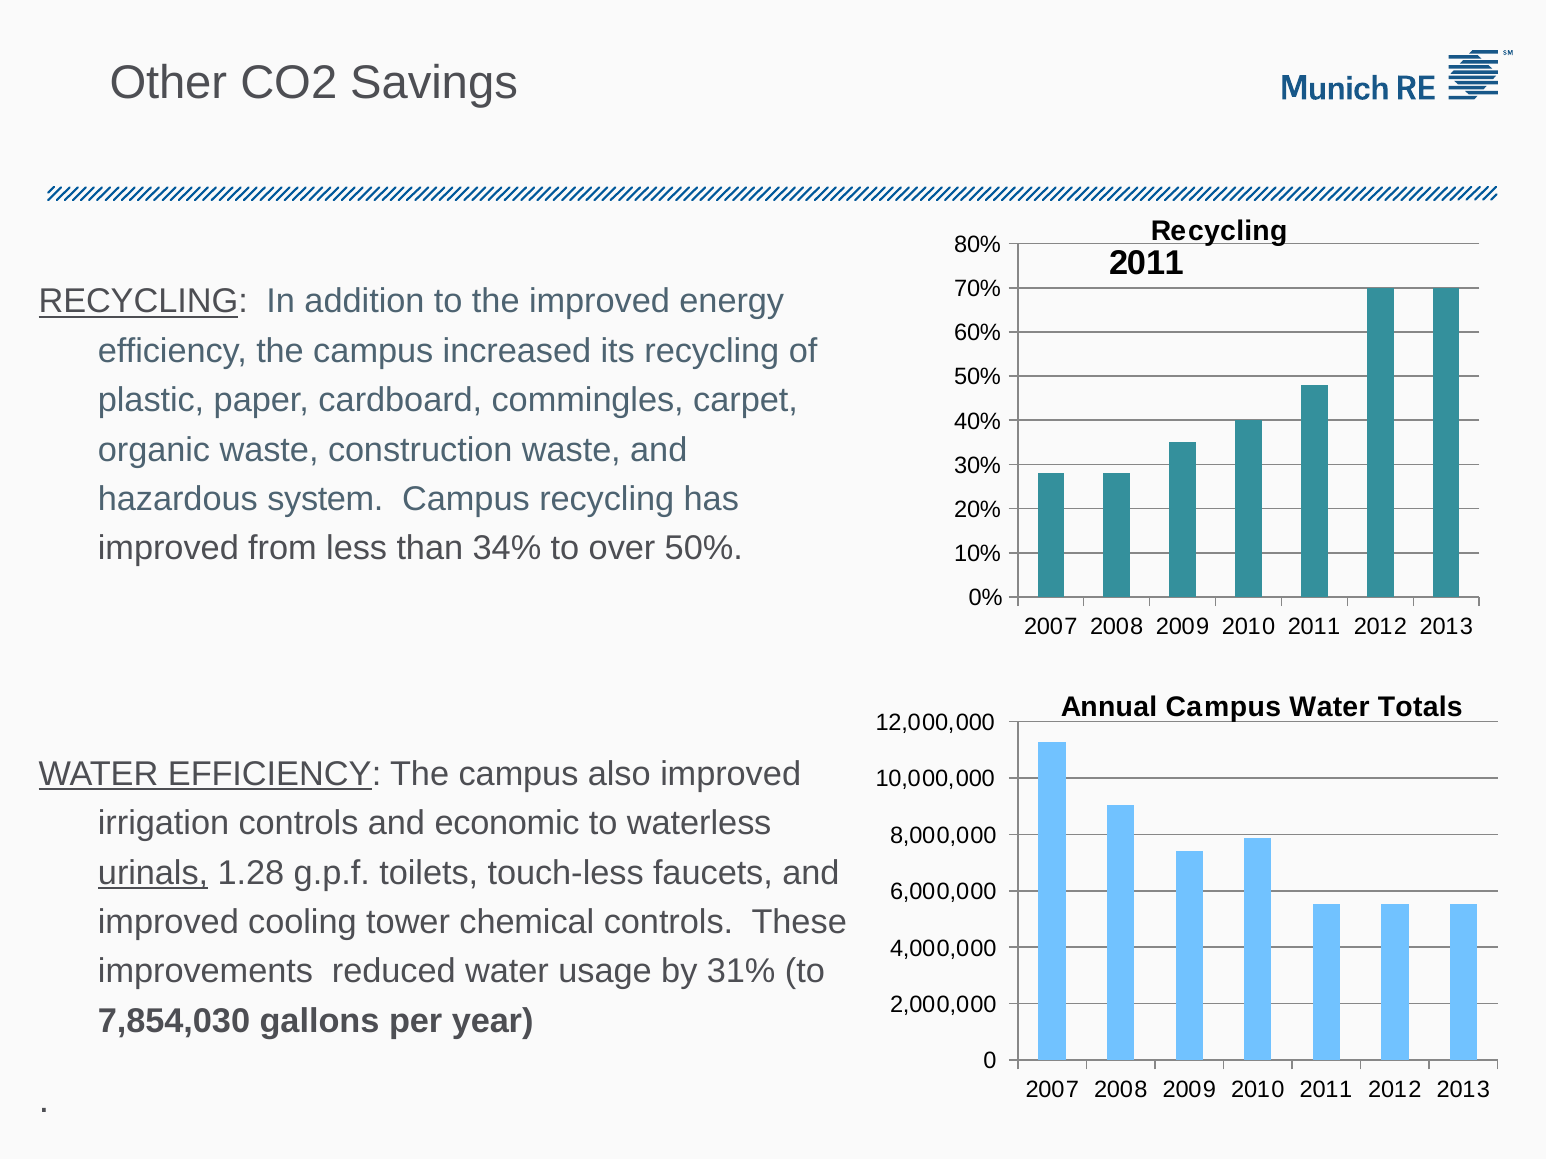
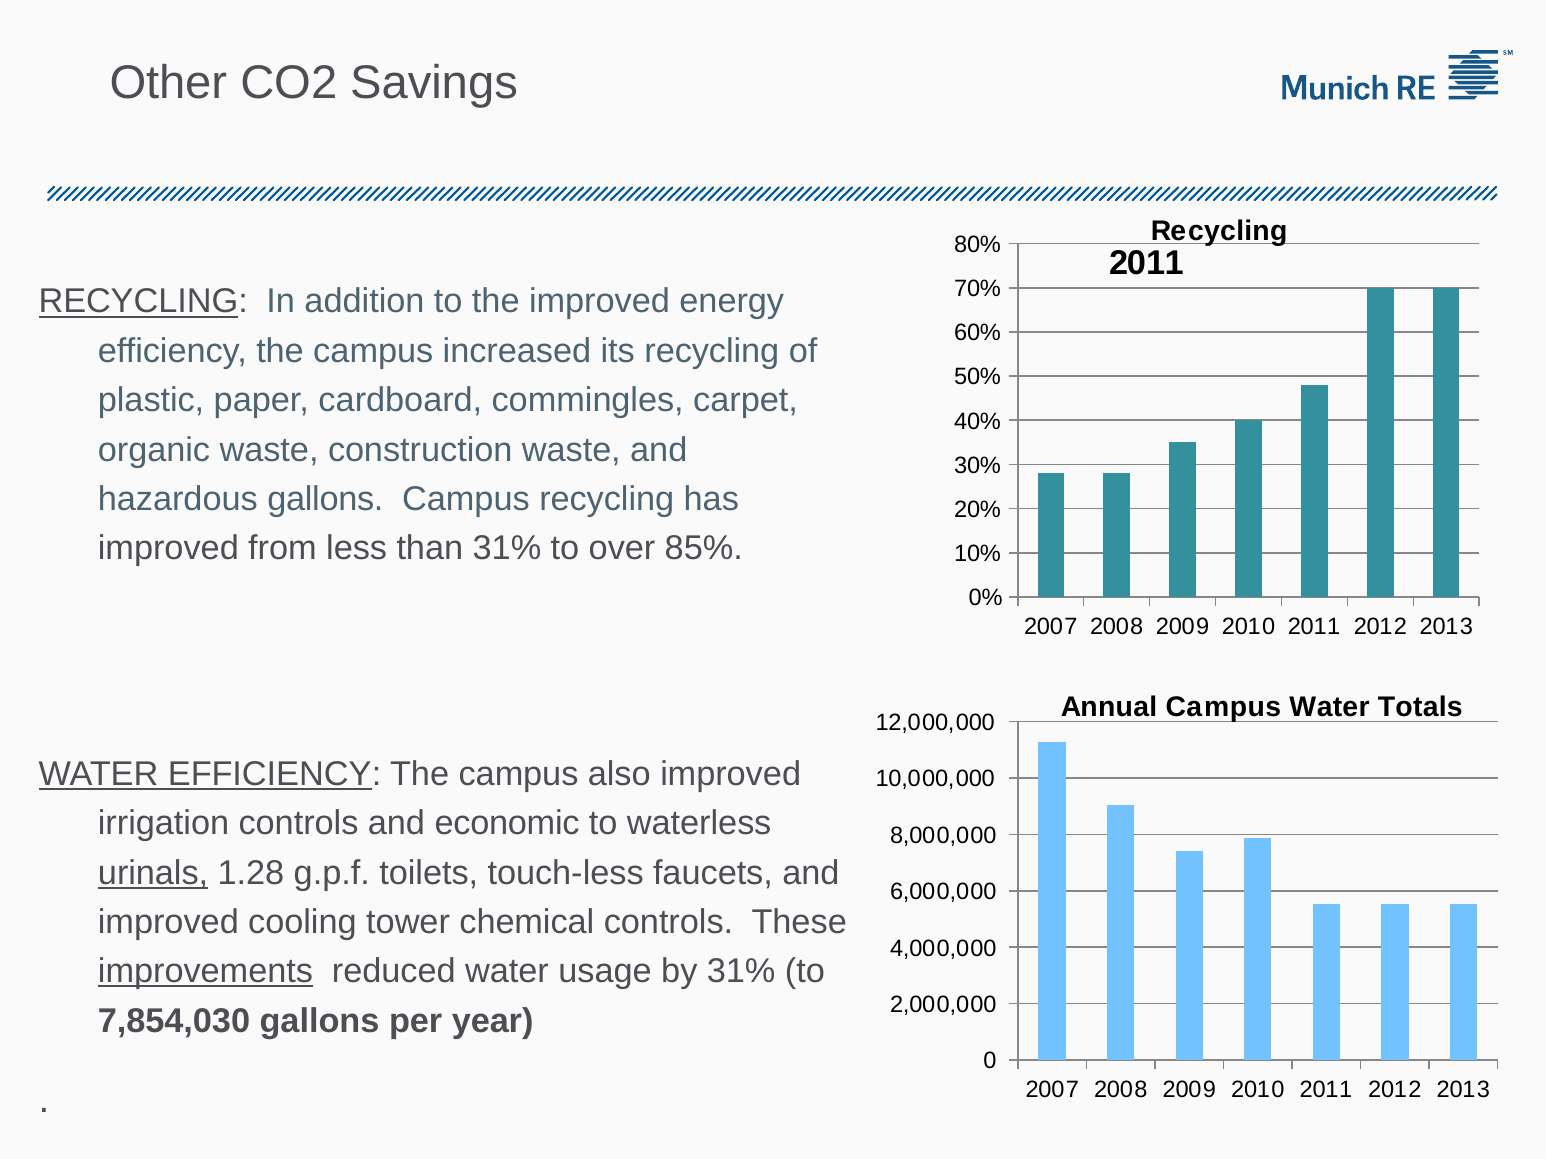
hazardous system: system -> gallons (325, 499)
than 34%: 34% -> 31% (507, 549)
over 50%: 50% -> 85% (704, 549)
improvements underline: none -> present (205, 972)
